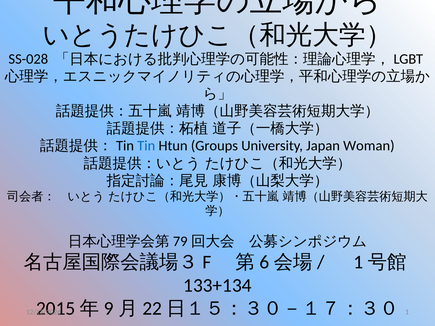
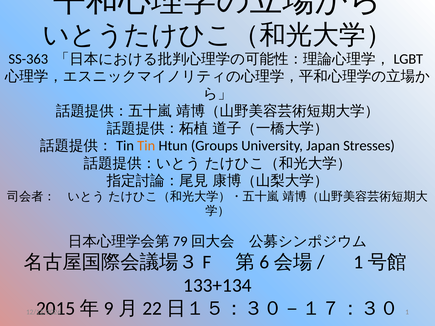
SS-028: SS-028 -> SS-363 (28, 59)
Tin colour: blue -> orange (146, 146)
Woman: Woman -> Stresses (369, 146)
